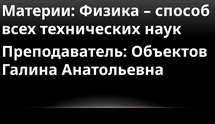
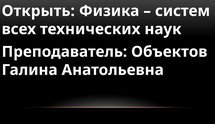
Материи: Материи -> Открыть (38, 11)
способ: способ -> систем (183, 11)
